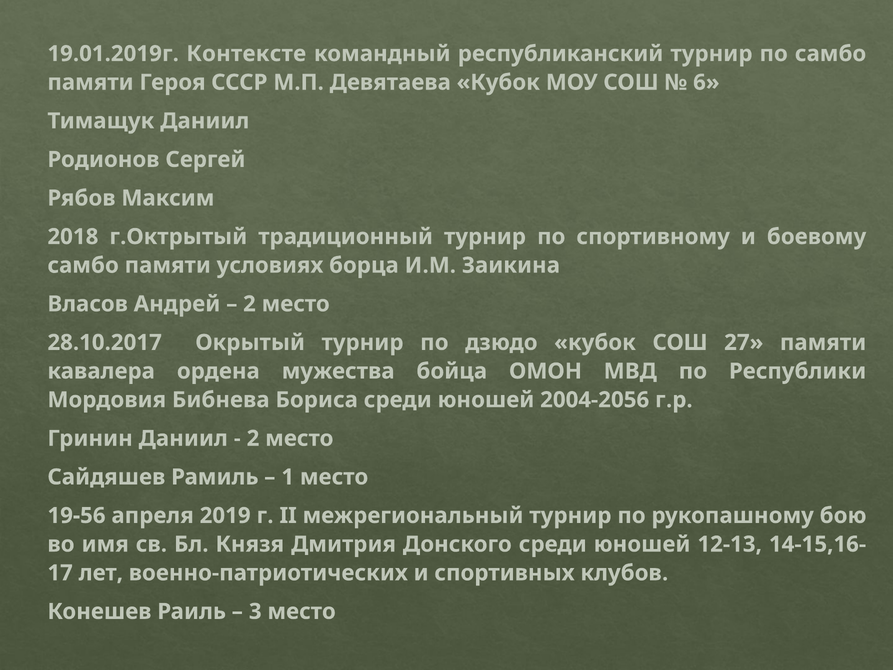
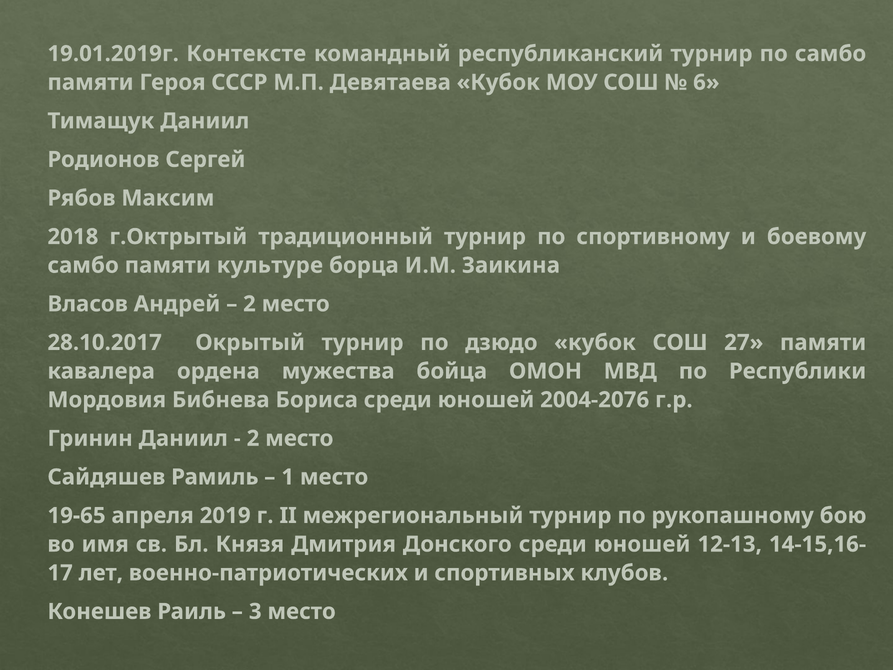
условиях: условиях -> культуре (270, 265)
2004-2056: 2004-2056 -> 2004-2076 (595, 400)
19-56: 19-56 -> 19-65 (76, 515)
